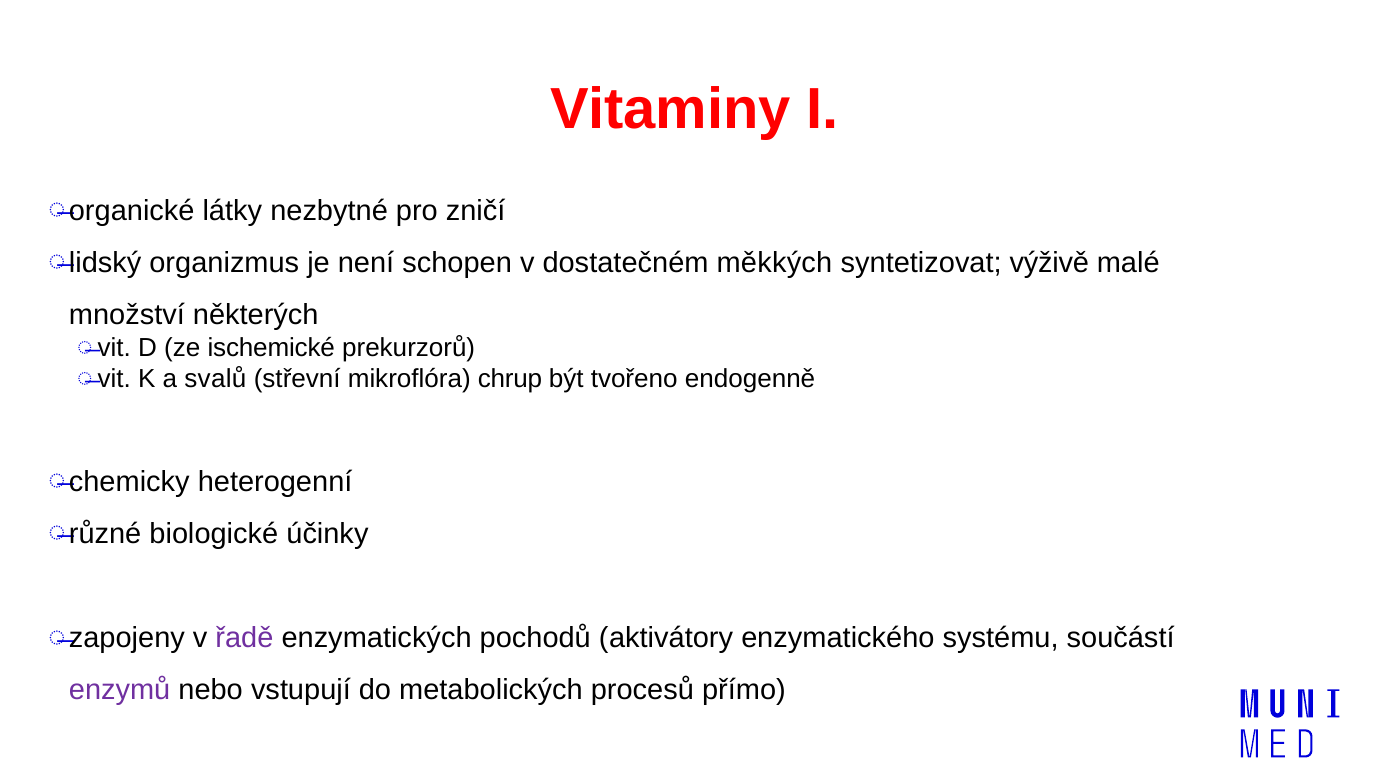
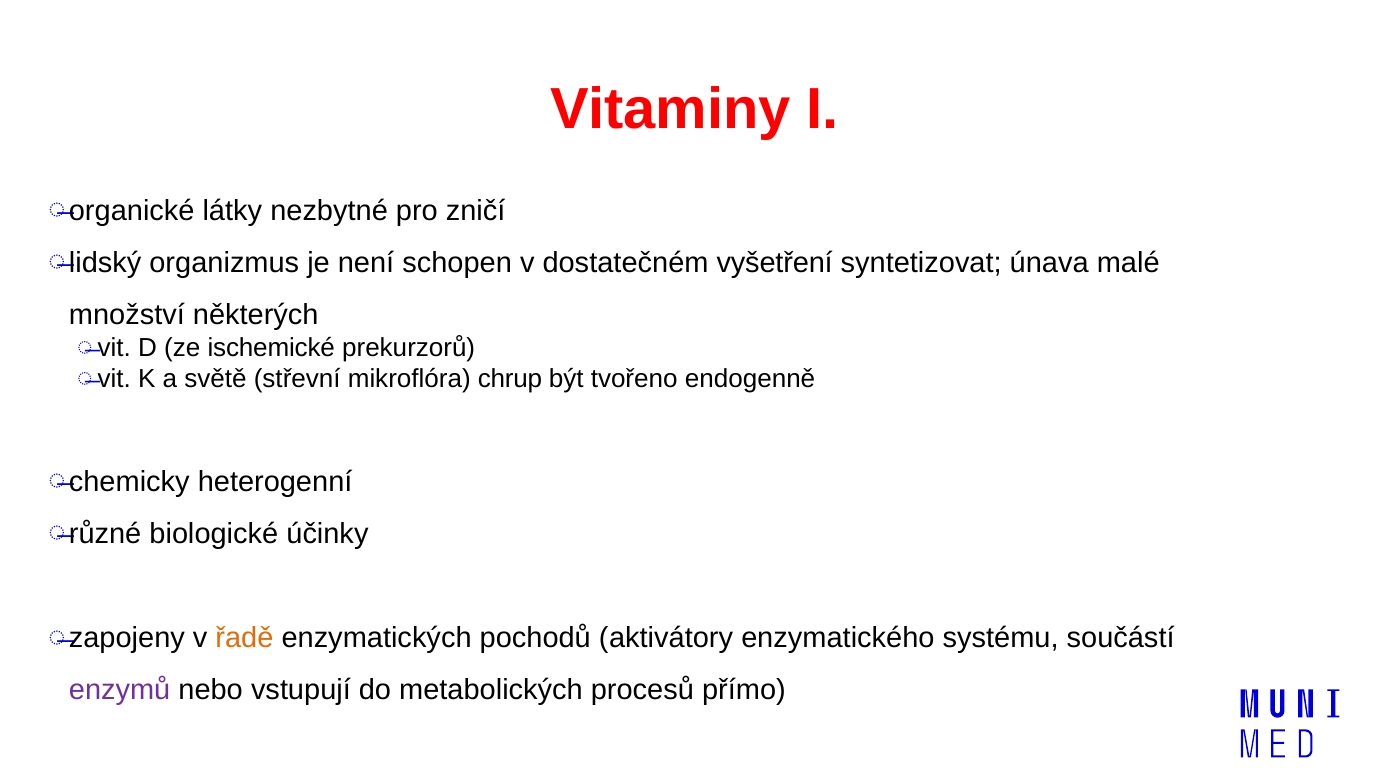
měkkých: měkkých -> vyšetření (775, 263)
výživě: výživě -> únava (1049, 263)
svalů: svalů -> světě (216, 379)
řadě colour: purple -> orange (244, 638)
